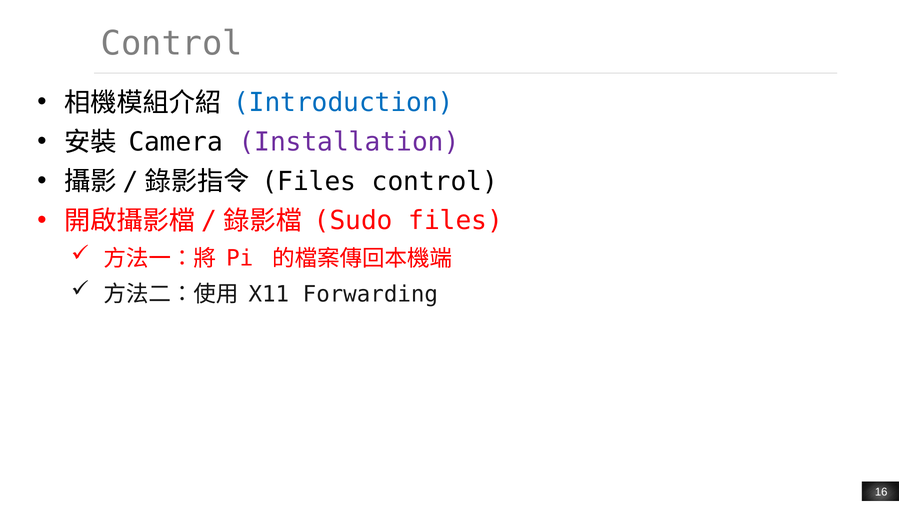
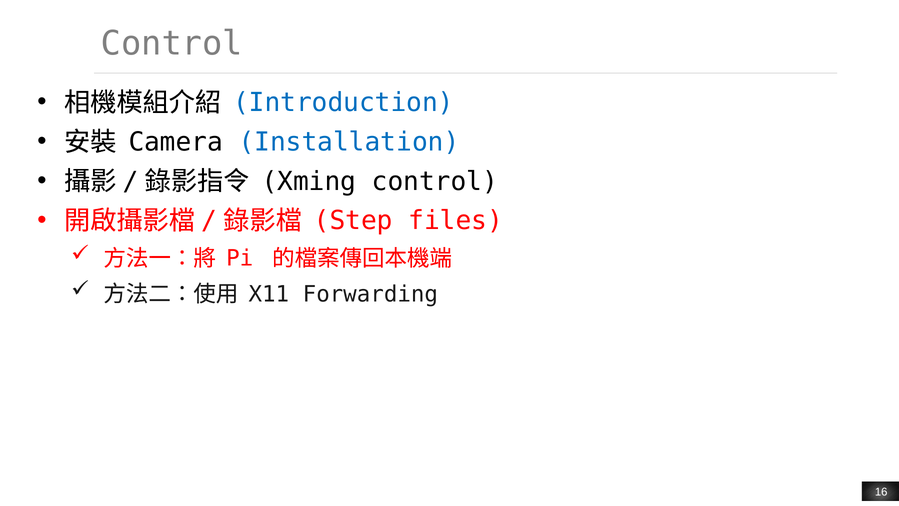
Installation colour: purple -> blue (349, 142)
Files: Files -> Xming (309, 181)
Sudo: Sudo -> Step (353, 221)
